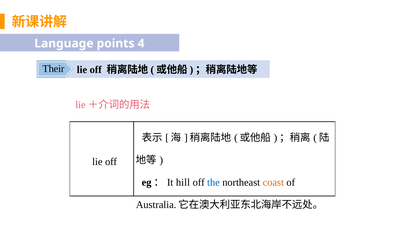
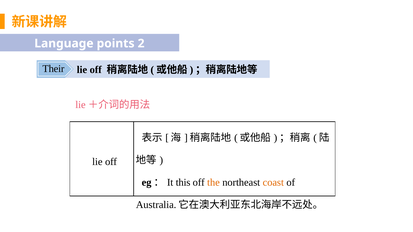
4: 4 -> 2 (141, 44)
hill: hill -> this (183, 183)
the colour: blue -> orange (213, 183)
